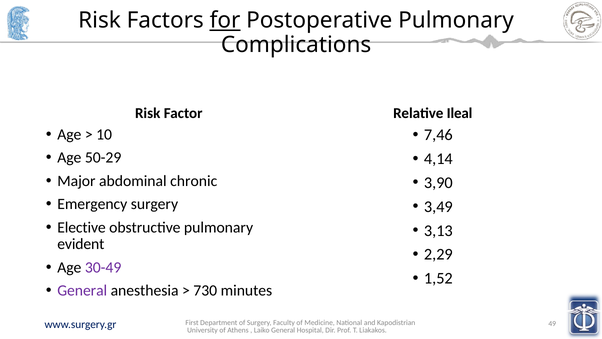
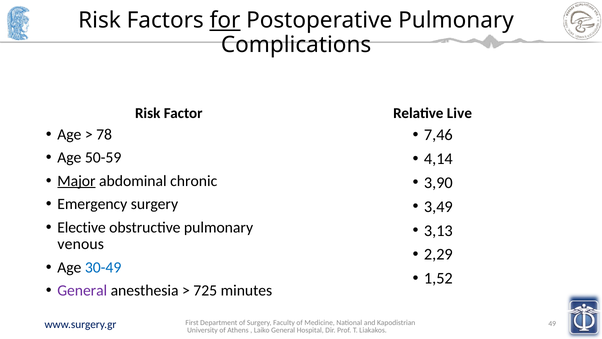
Ileal: Ileal -> Live (459, 113)
10: 10 -> 78 (104, 134)
50-29: 50-29 -> 50-59 (103, 158)
Major underline: none -> present (76, 181)
evident: evident -> venous (81, 244)
30-49 colour: purple -> blue (103, 267)
730: 730 -> 725 (205, 290)
